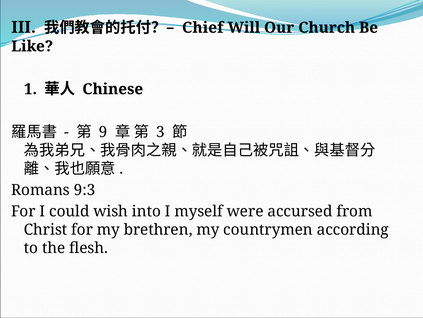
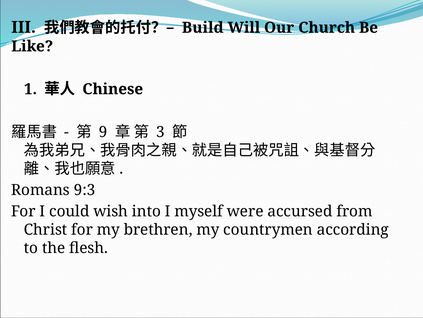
Chief: Chief -> Build (203, 28)
